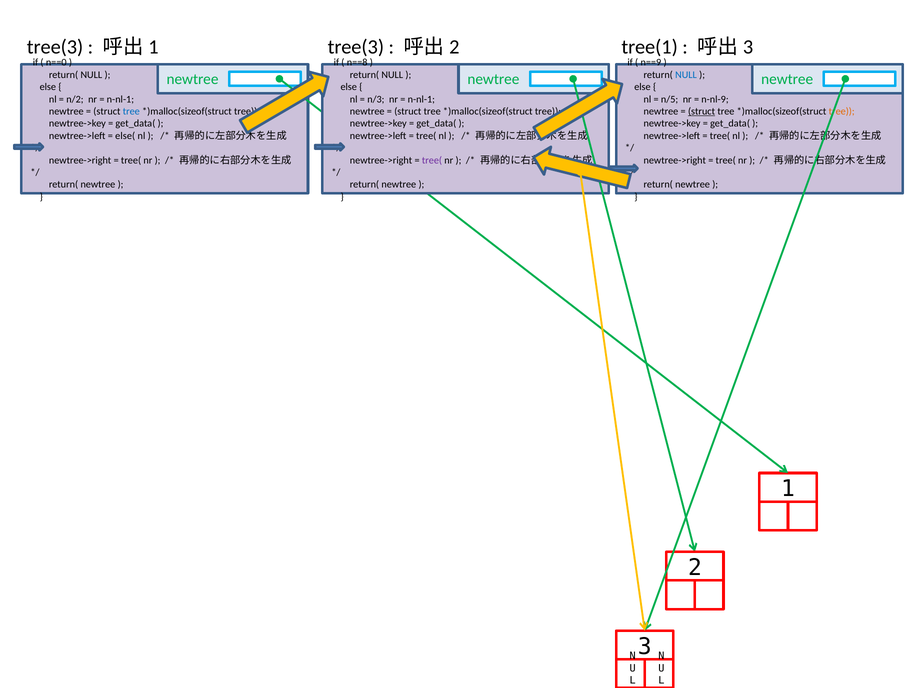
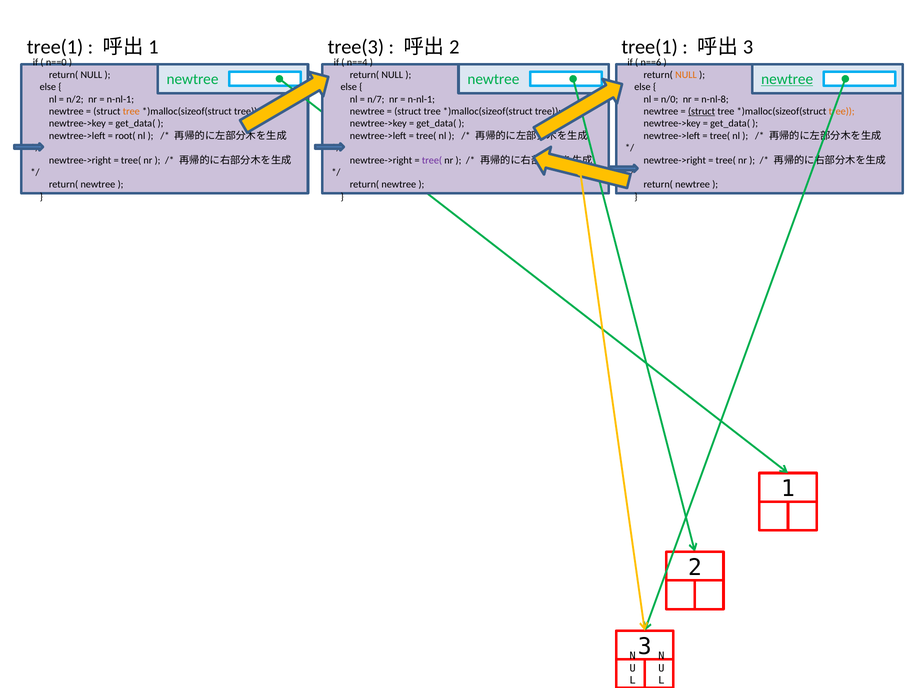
tree(3: tree(3 -> tree(1 (55, 47)
n==8: n==8 -> n==4 (357, 63)
n==9: n==9 -> n==6 (651, 63)
NULL colour: blue -> orange (686, 75)
newtree underline: none -> present (787, 79)
n/3: n/3 -> n/7 (376, 99)
n/5: n/5 -> n/0 (670, 99)
n-nl-9: n-nl-9 -> n-nl-8 (715, 99)
tree colour: blue -> orange (131, 111)
else(: else( -> root( (125, 136)
